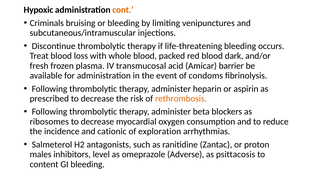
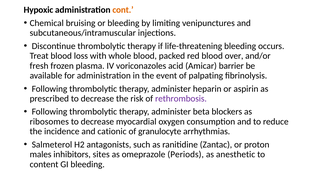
Criminals: Criminals -> Chemical (47, 23)
dark: dark -> over (234, 56)
transmucosal: transmucosal -> voriconazoles (141, 66)
condoms: condoms -> palpating (206, 76)
rethrombosis colour: orange -> purple (181, 99)
exploration: exploration -> granulocyte (160, 131)
level: level -> sites (101, 154)
Adverse: Adverse -> Periods (186, 154)
psittacosis: psittacosis -> anesthetic (236, 154)
